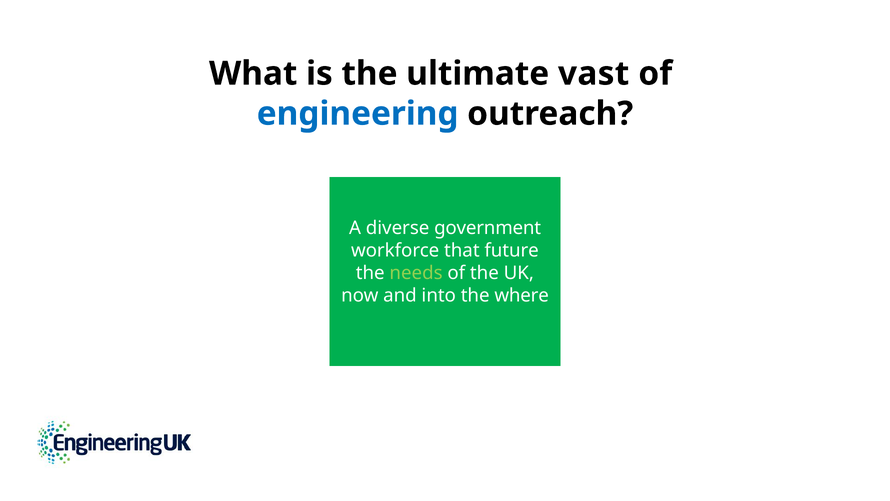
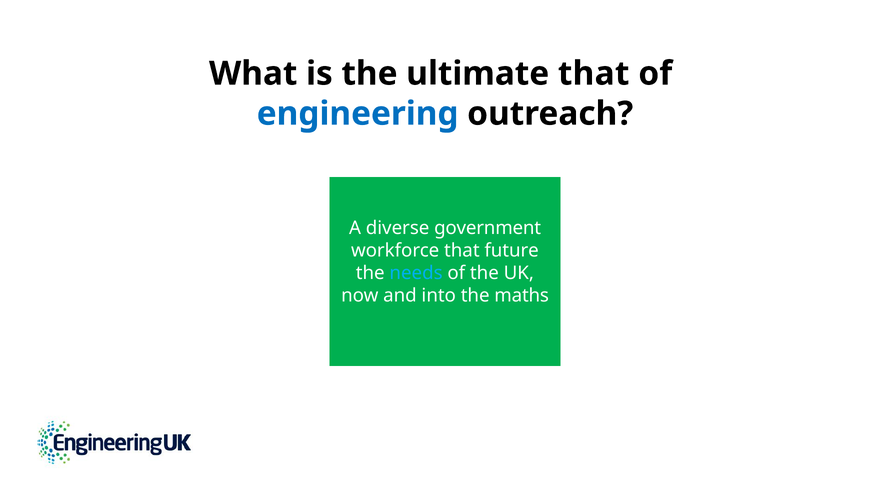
ultimate vast: vast -> that (594, 74)
needs colour: light green -> light blue (416, 273)
where: where -> maths (522, 295)
